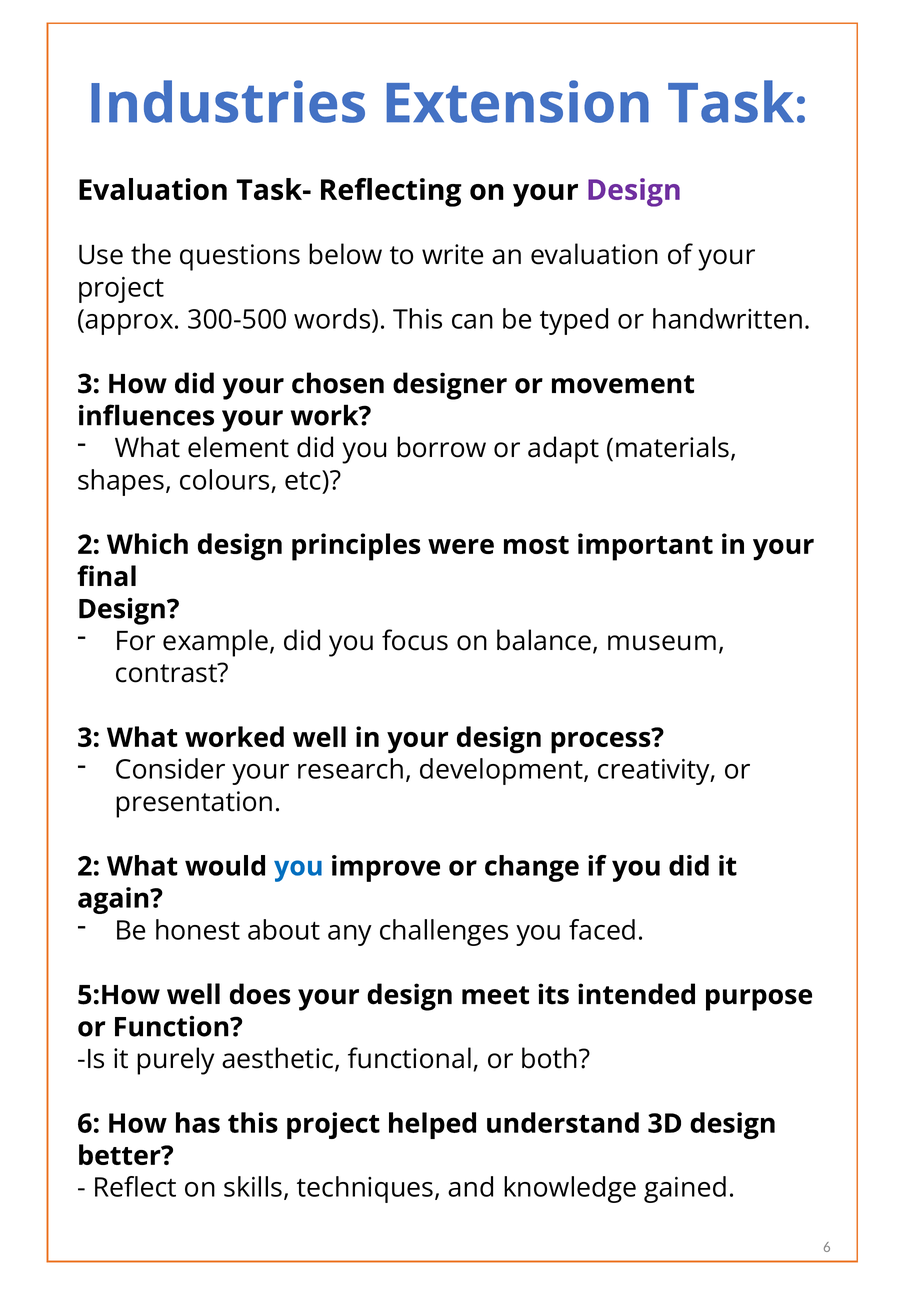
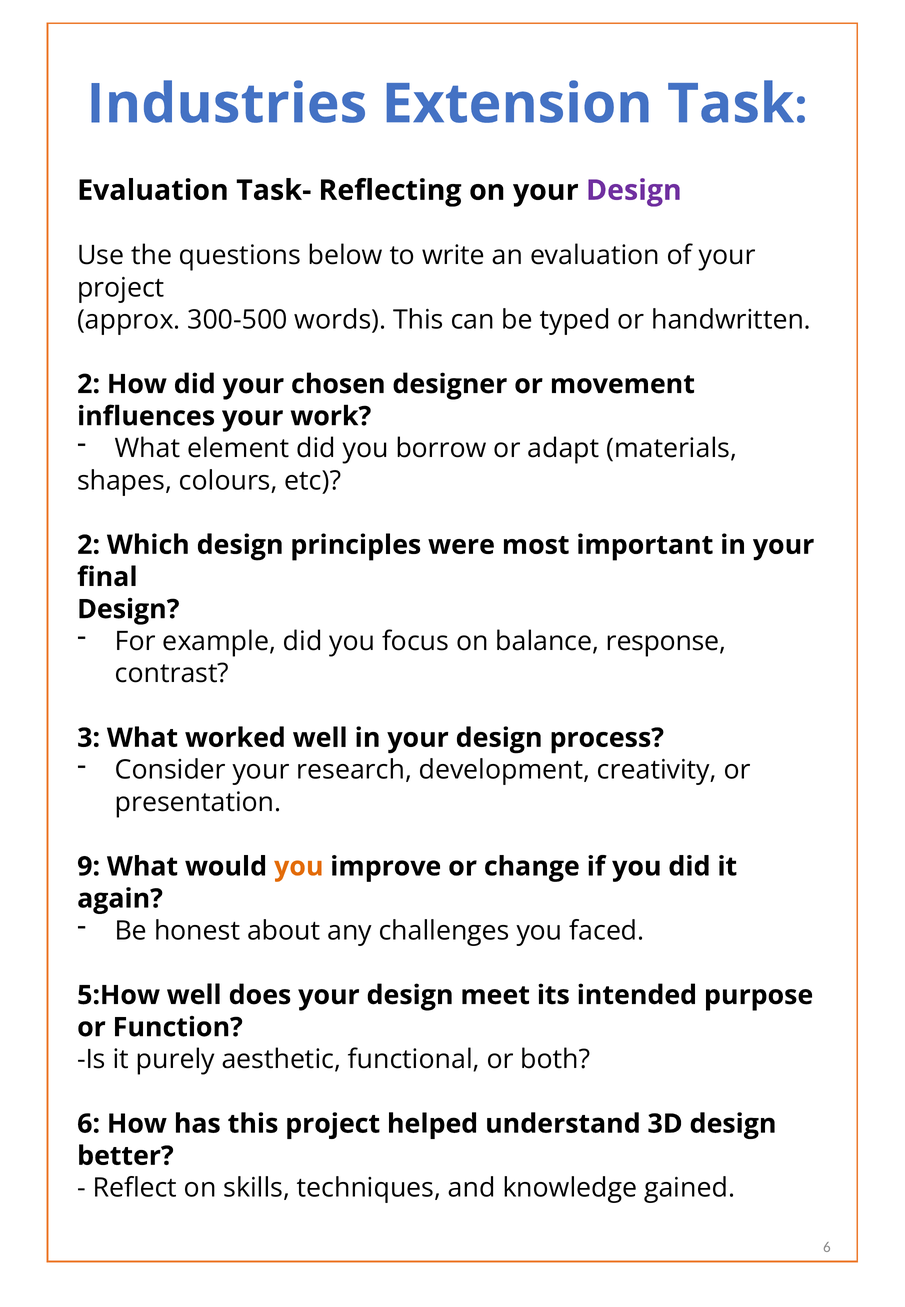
3: 3 -> 2 (89, 384)
museum: museum -> response (666, 642)
2: 2 -> 9 (89, 867)
you colour: blue -> orange (299, 867)
